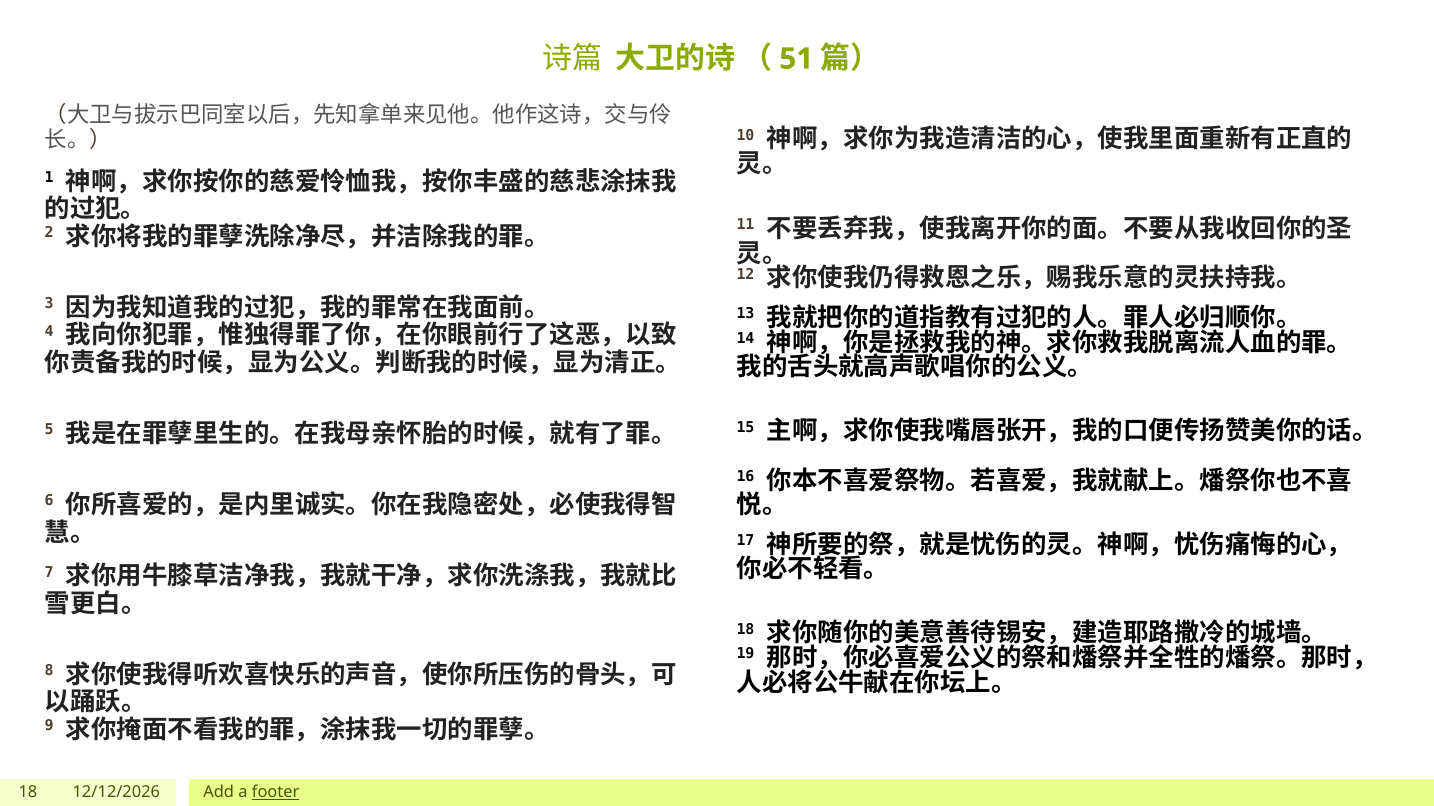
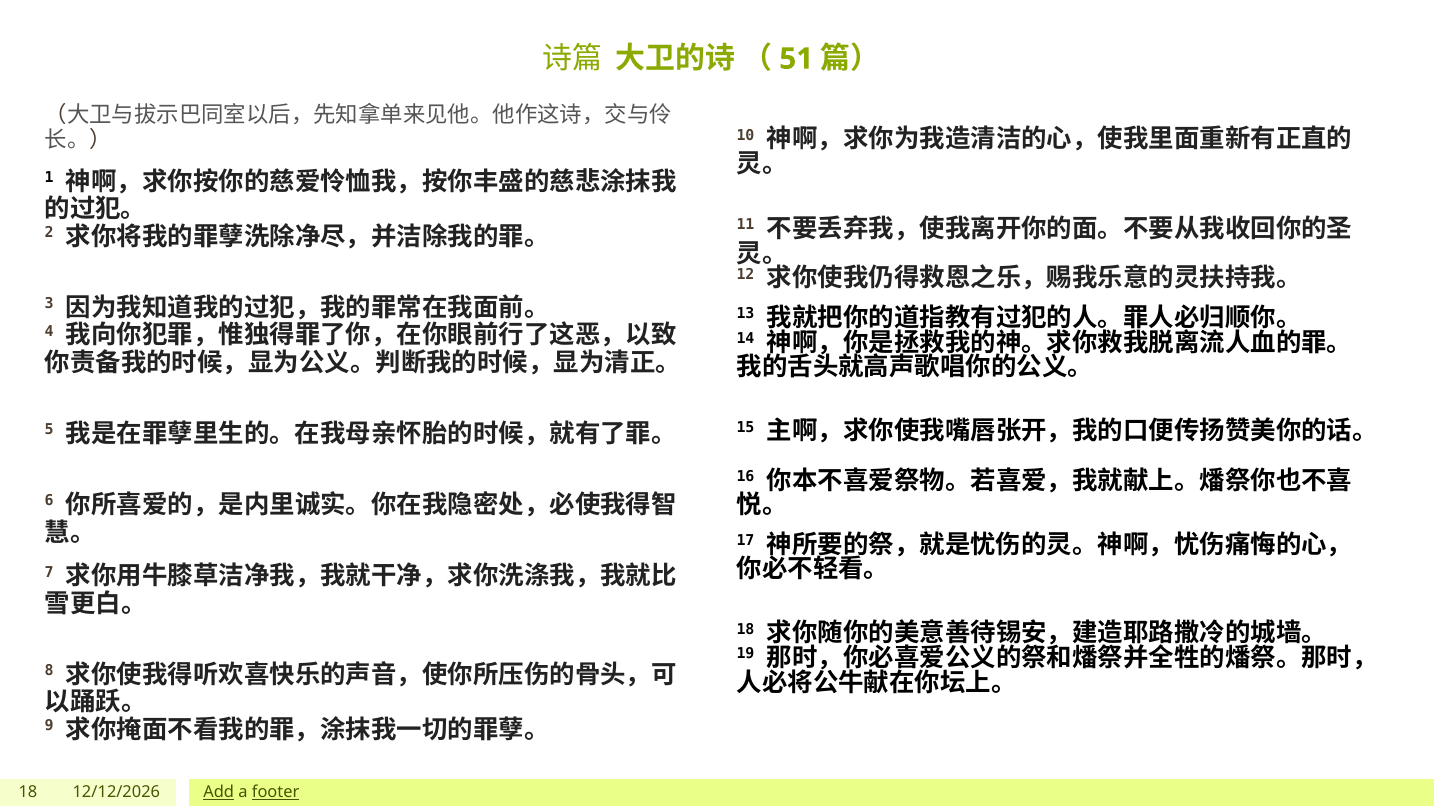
Add underline: none -> present (219, 793)
